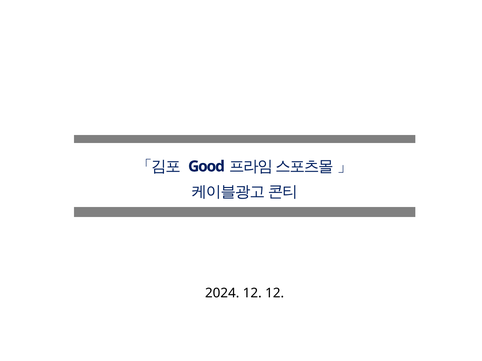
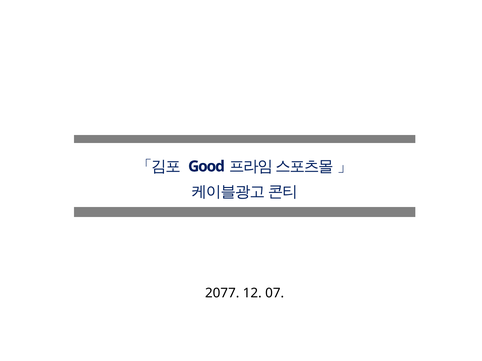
2024: 2024 -> 2077 (222, 294)
12 12: 12 -> 07 (275, 294)
